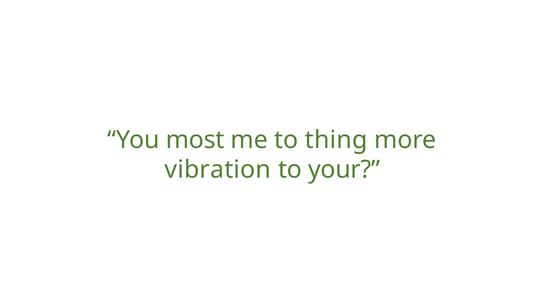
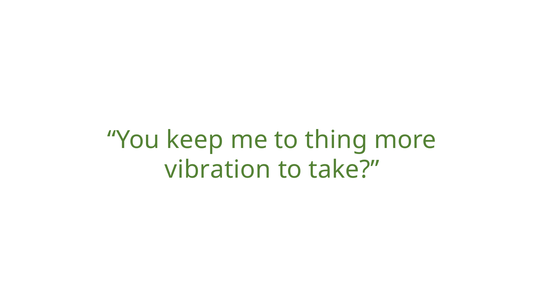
most: most -> keep (195, 140)
your: your -> take (344, 170)
